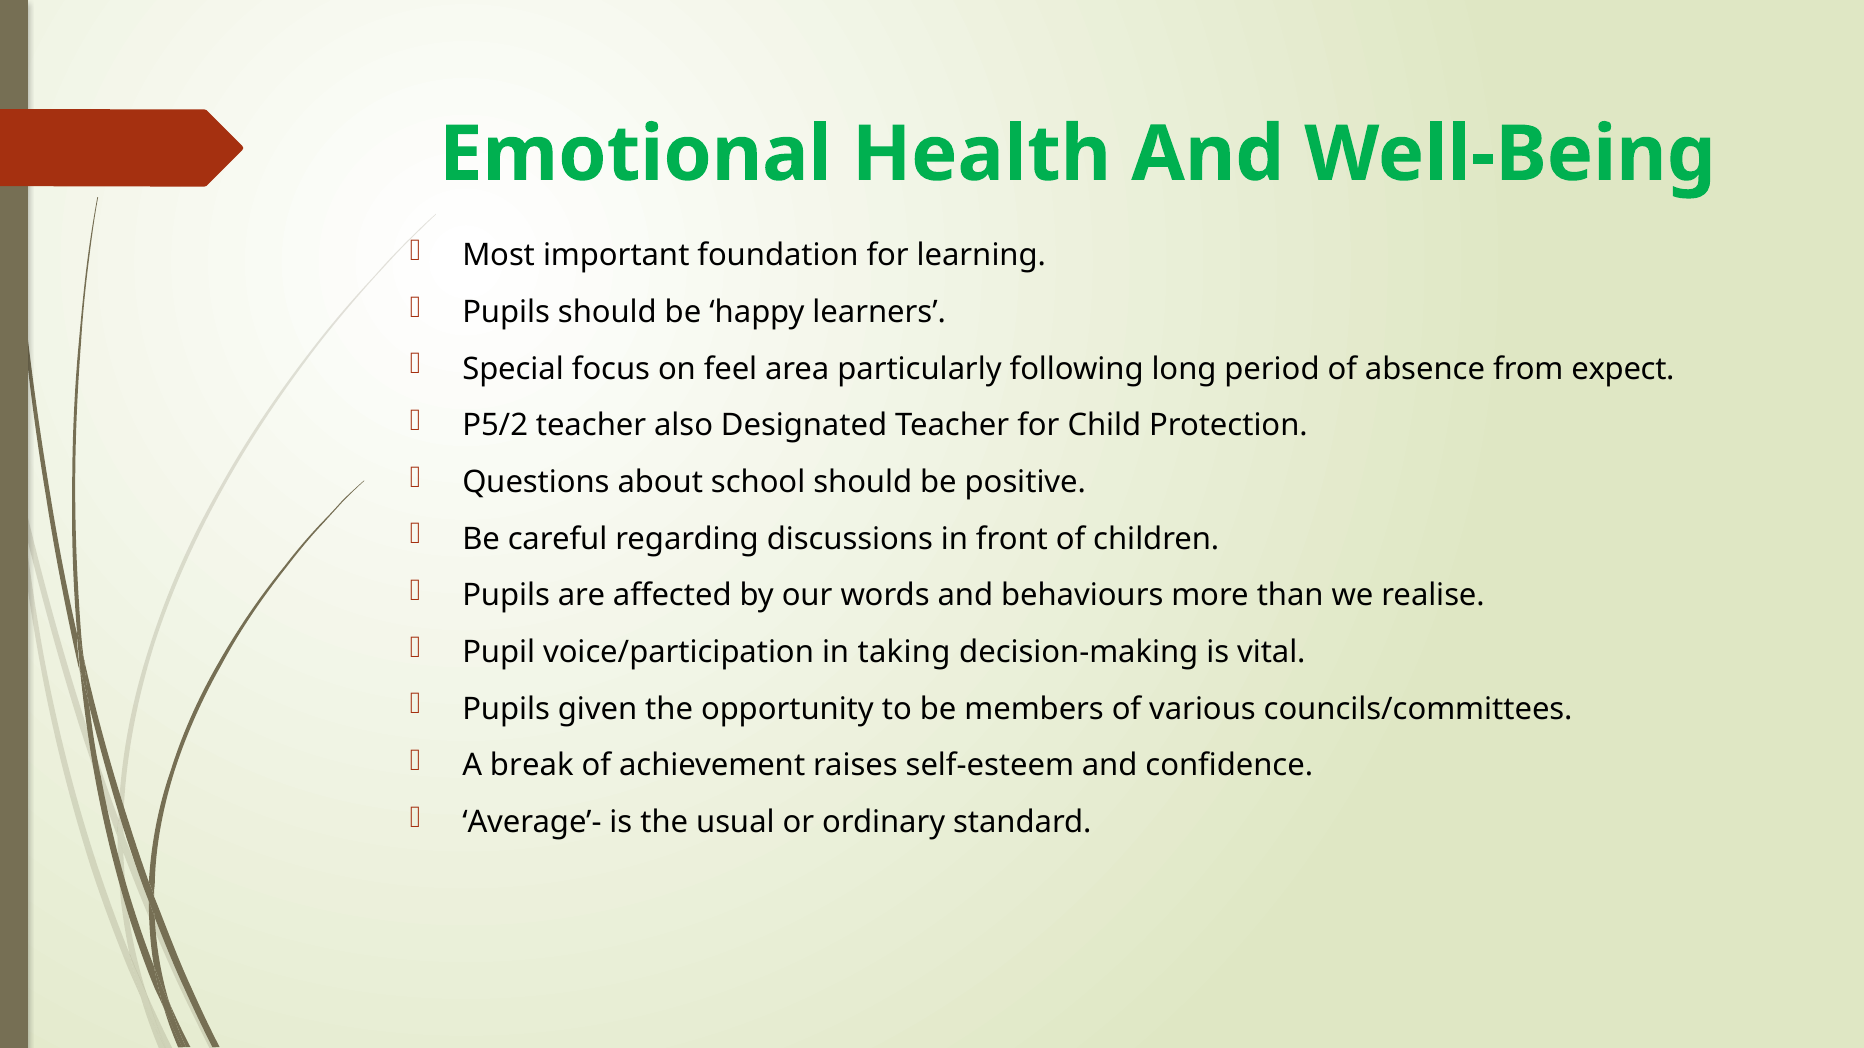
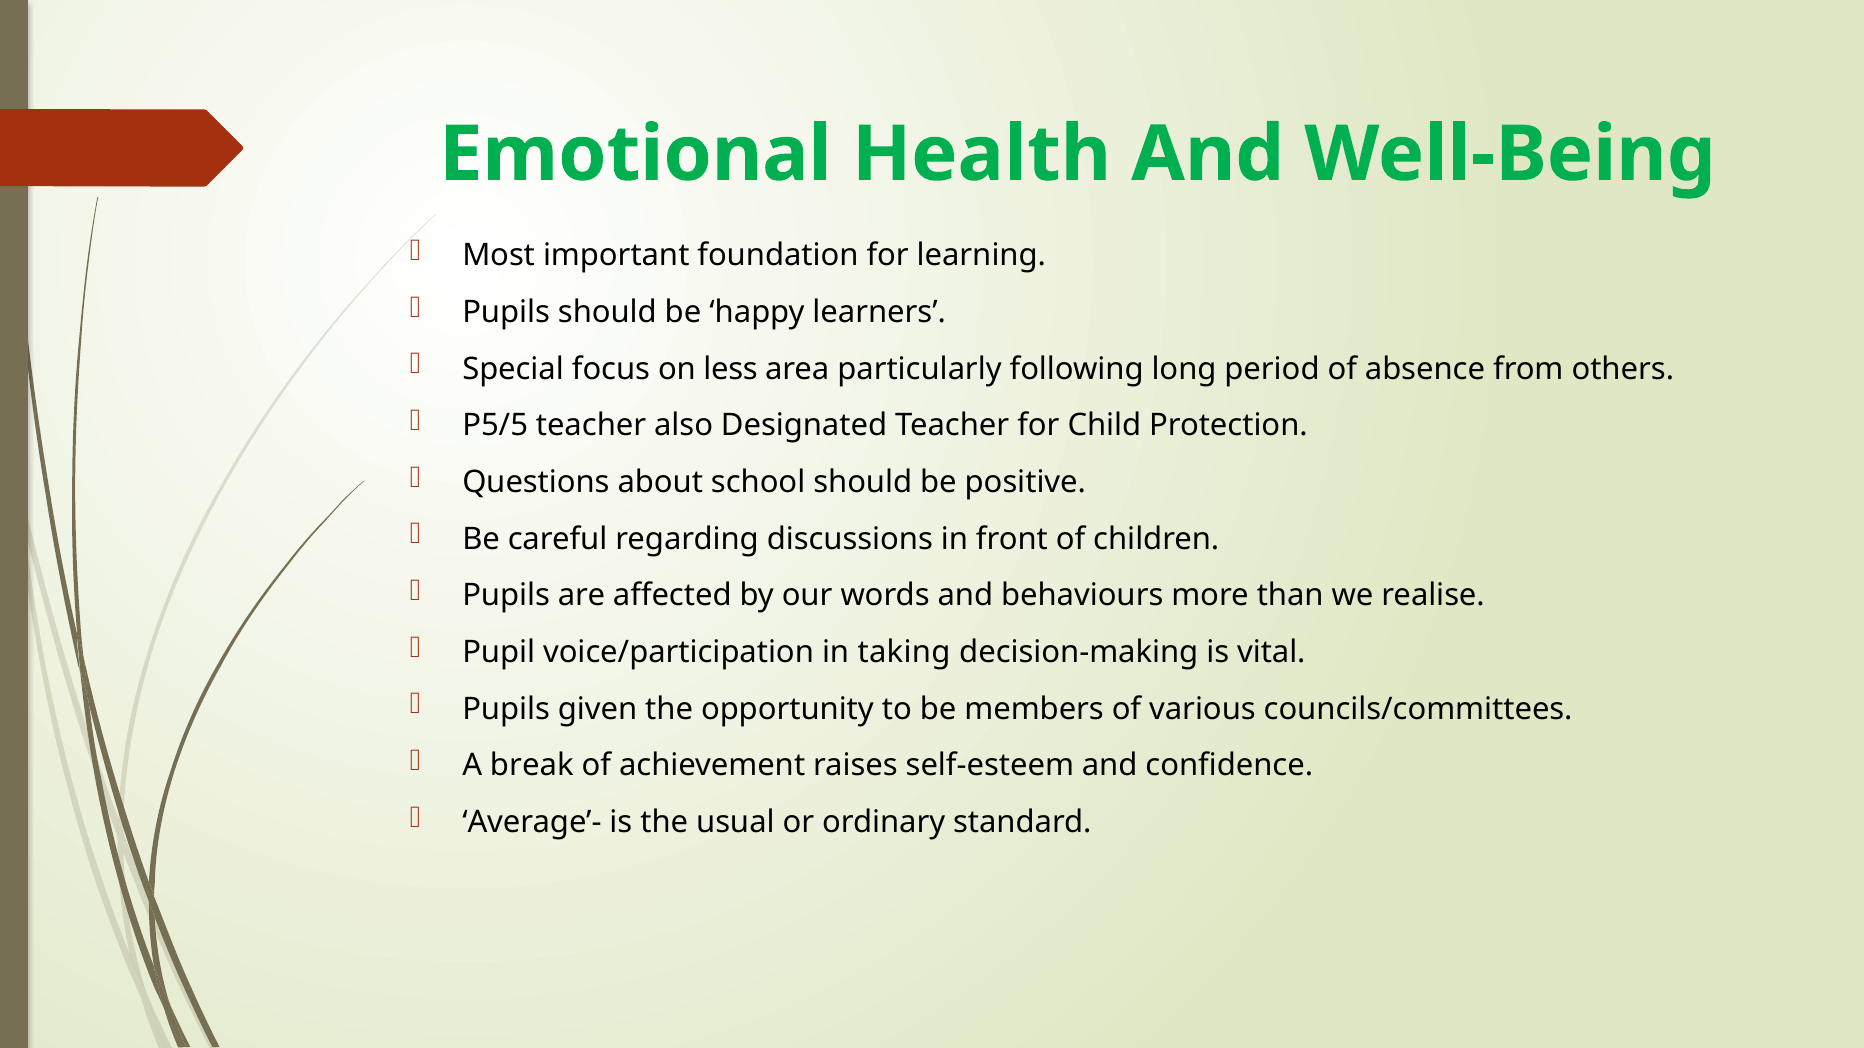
feel: feel -> less (731, 369)
expect: expect -> others (1623, 369)
P5/2: P5/2 -> P5/5 (495, 426)
